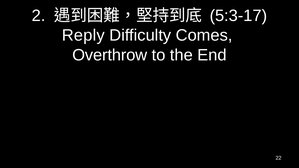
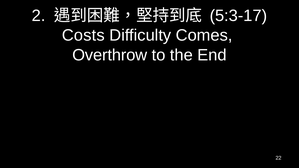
Reply: Reply -> Costs (83, 35)
